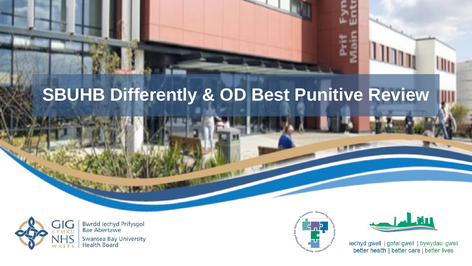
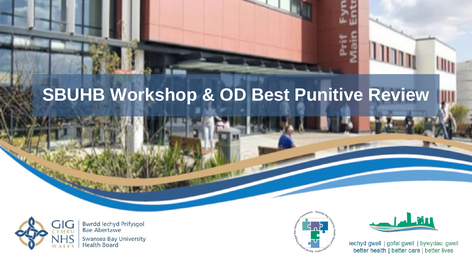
Differently: Differently -> Workshop (154, 95)
